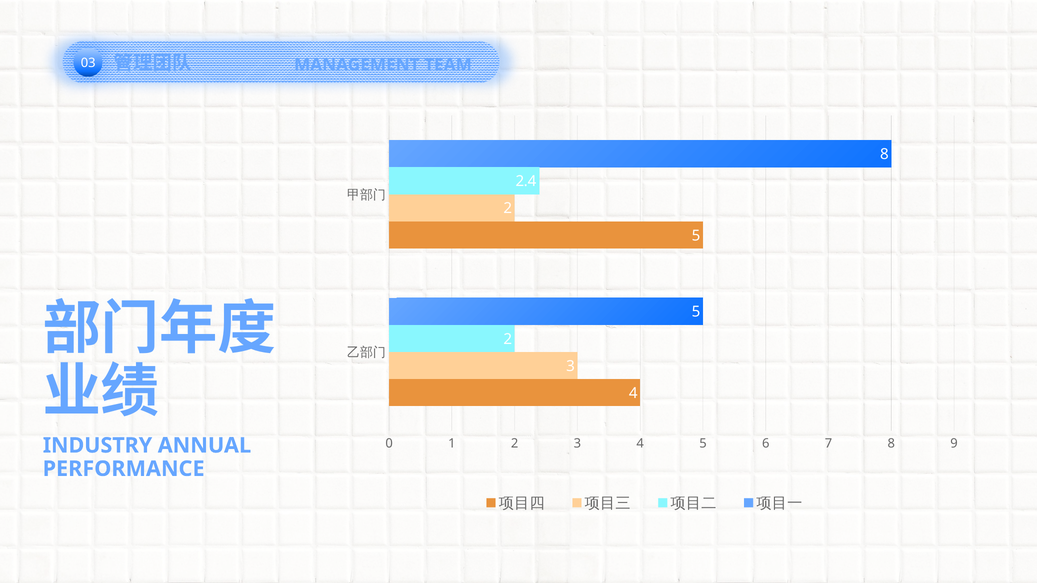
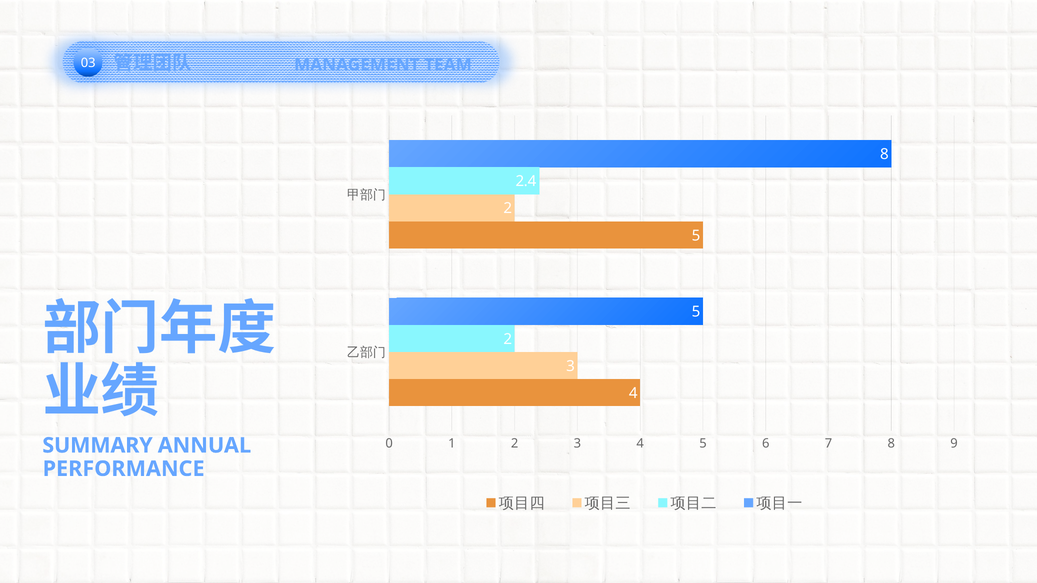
INDUSTRY: INDUSTRY -> SUMMARY (98, 446)
